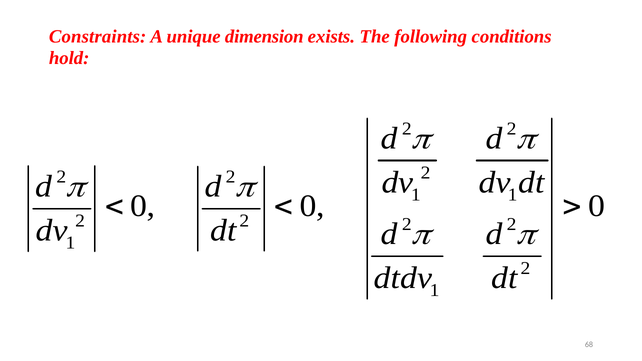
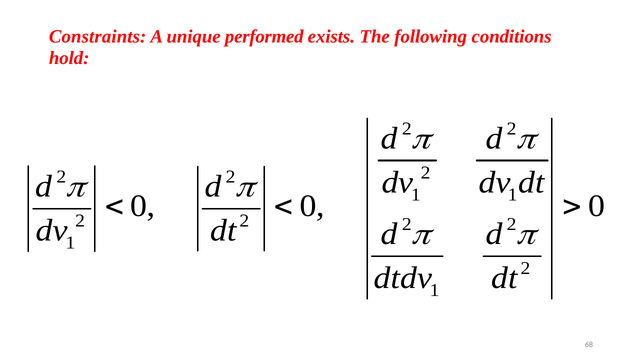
dimension: dimension -> performed (264, 37)
